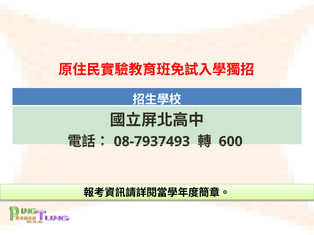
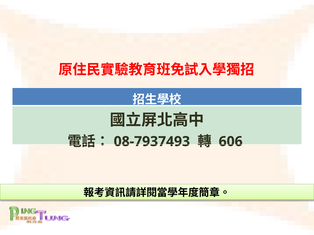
600: 600 -> 606 (231, 142)
